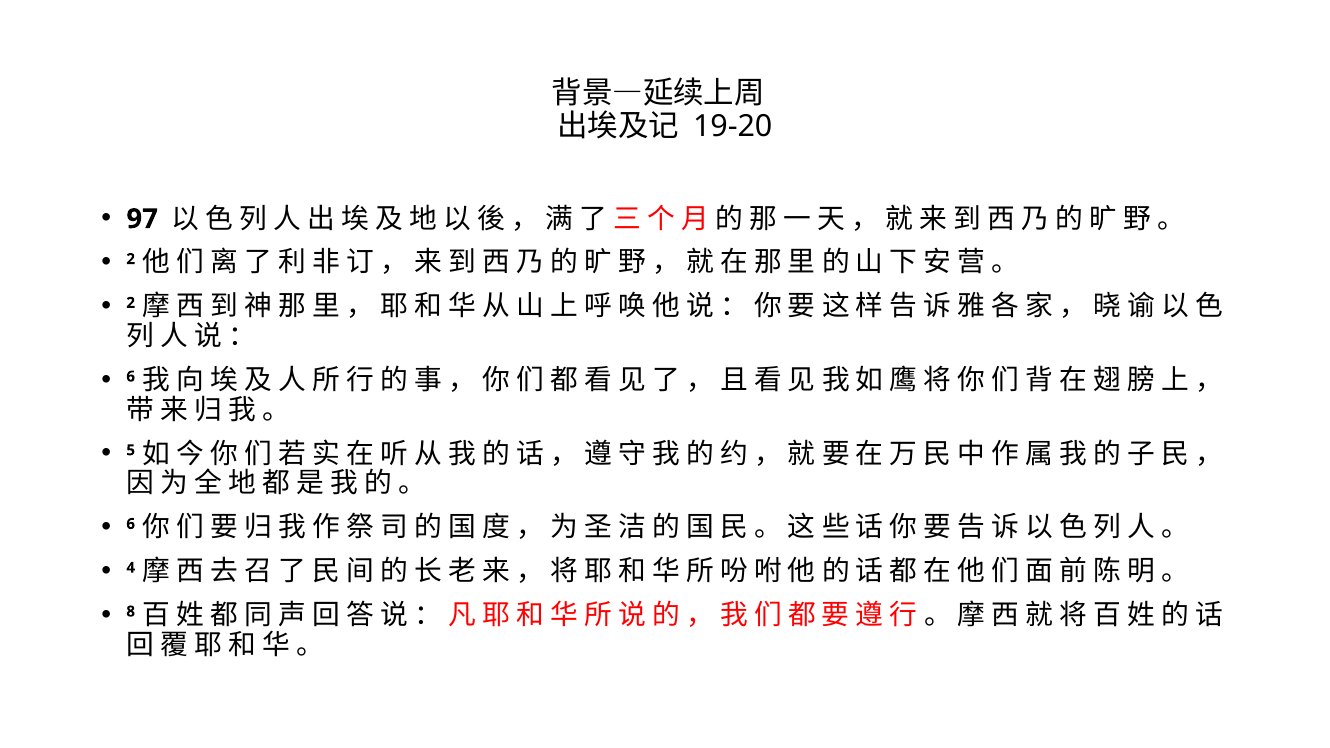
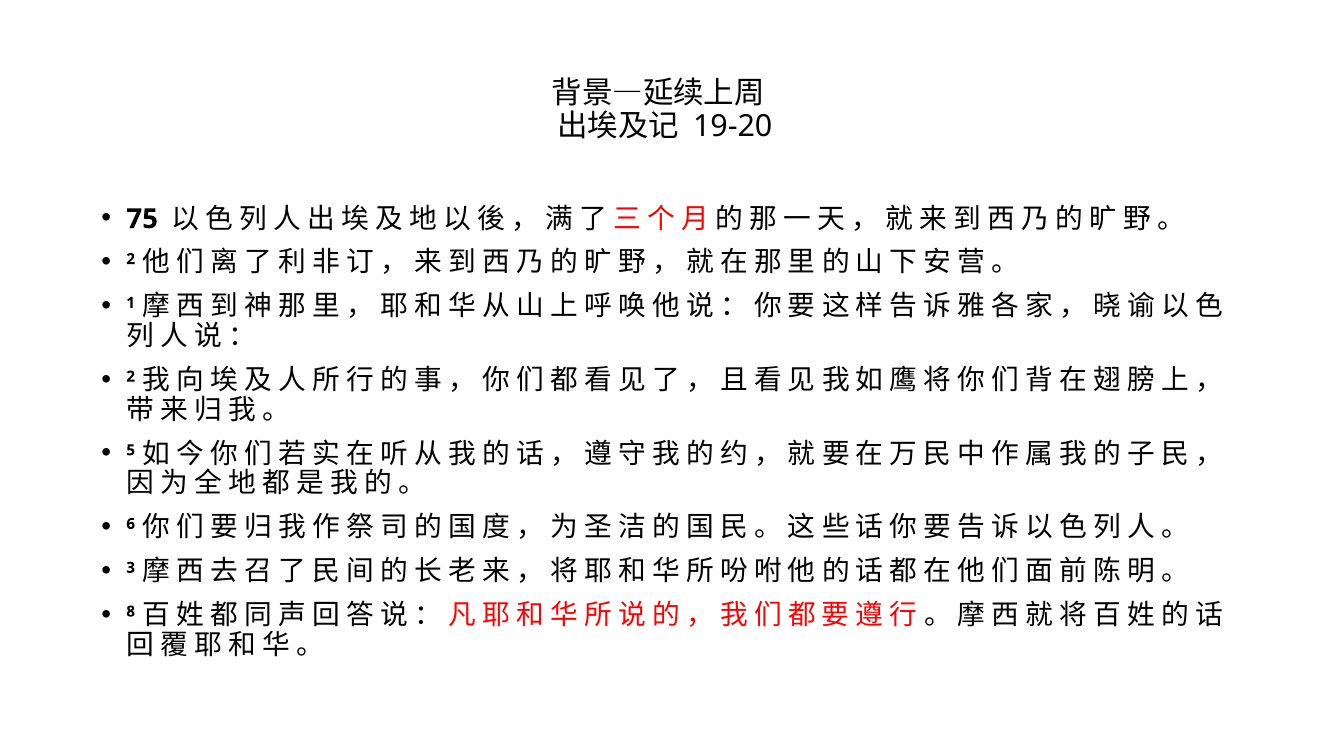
97: 97 -> 75 (142, 219)
2: 2 -> 1 (131, 303)
6: 6 -> 2 (131, 377)
4: 4 -> 3 (131, 568)
